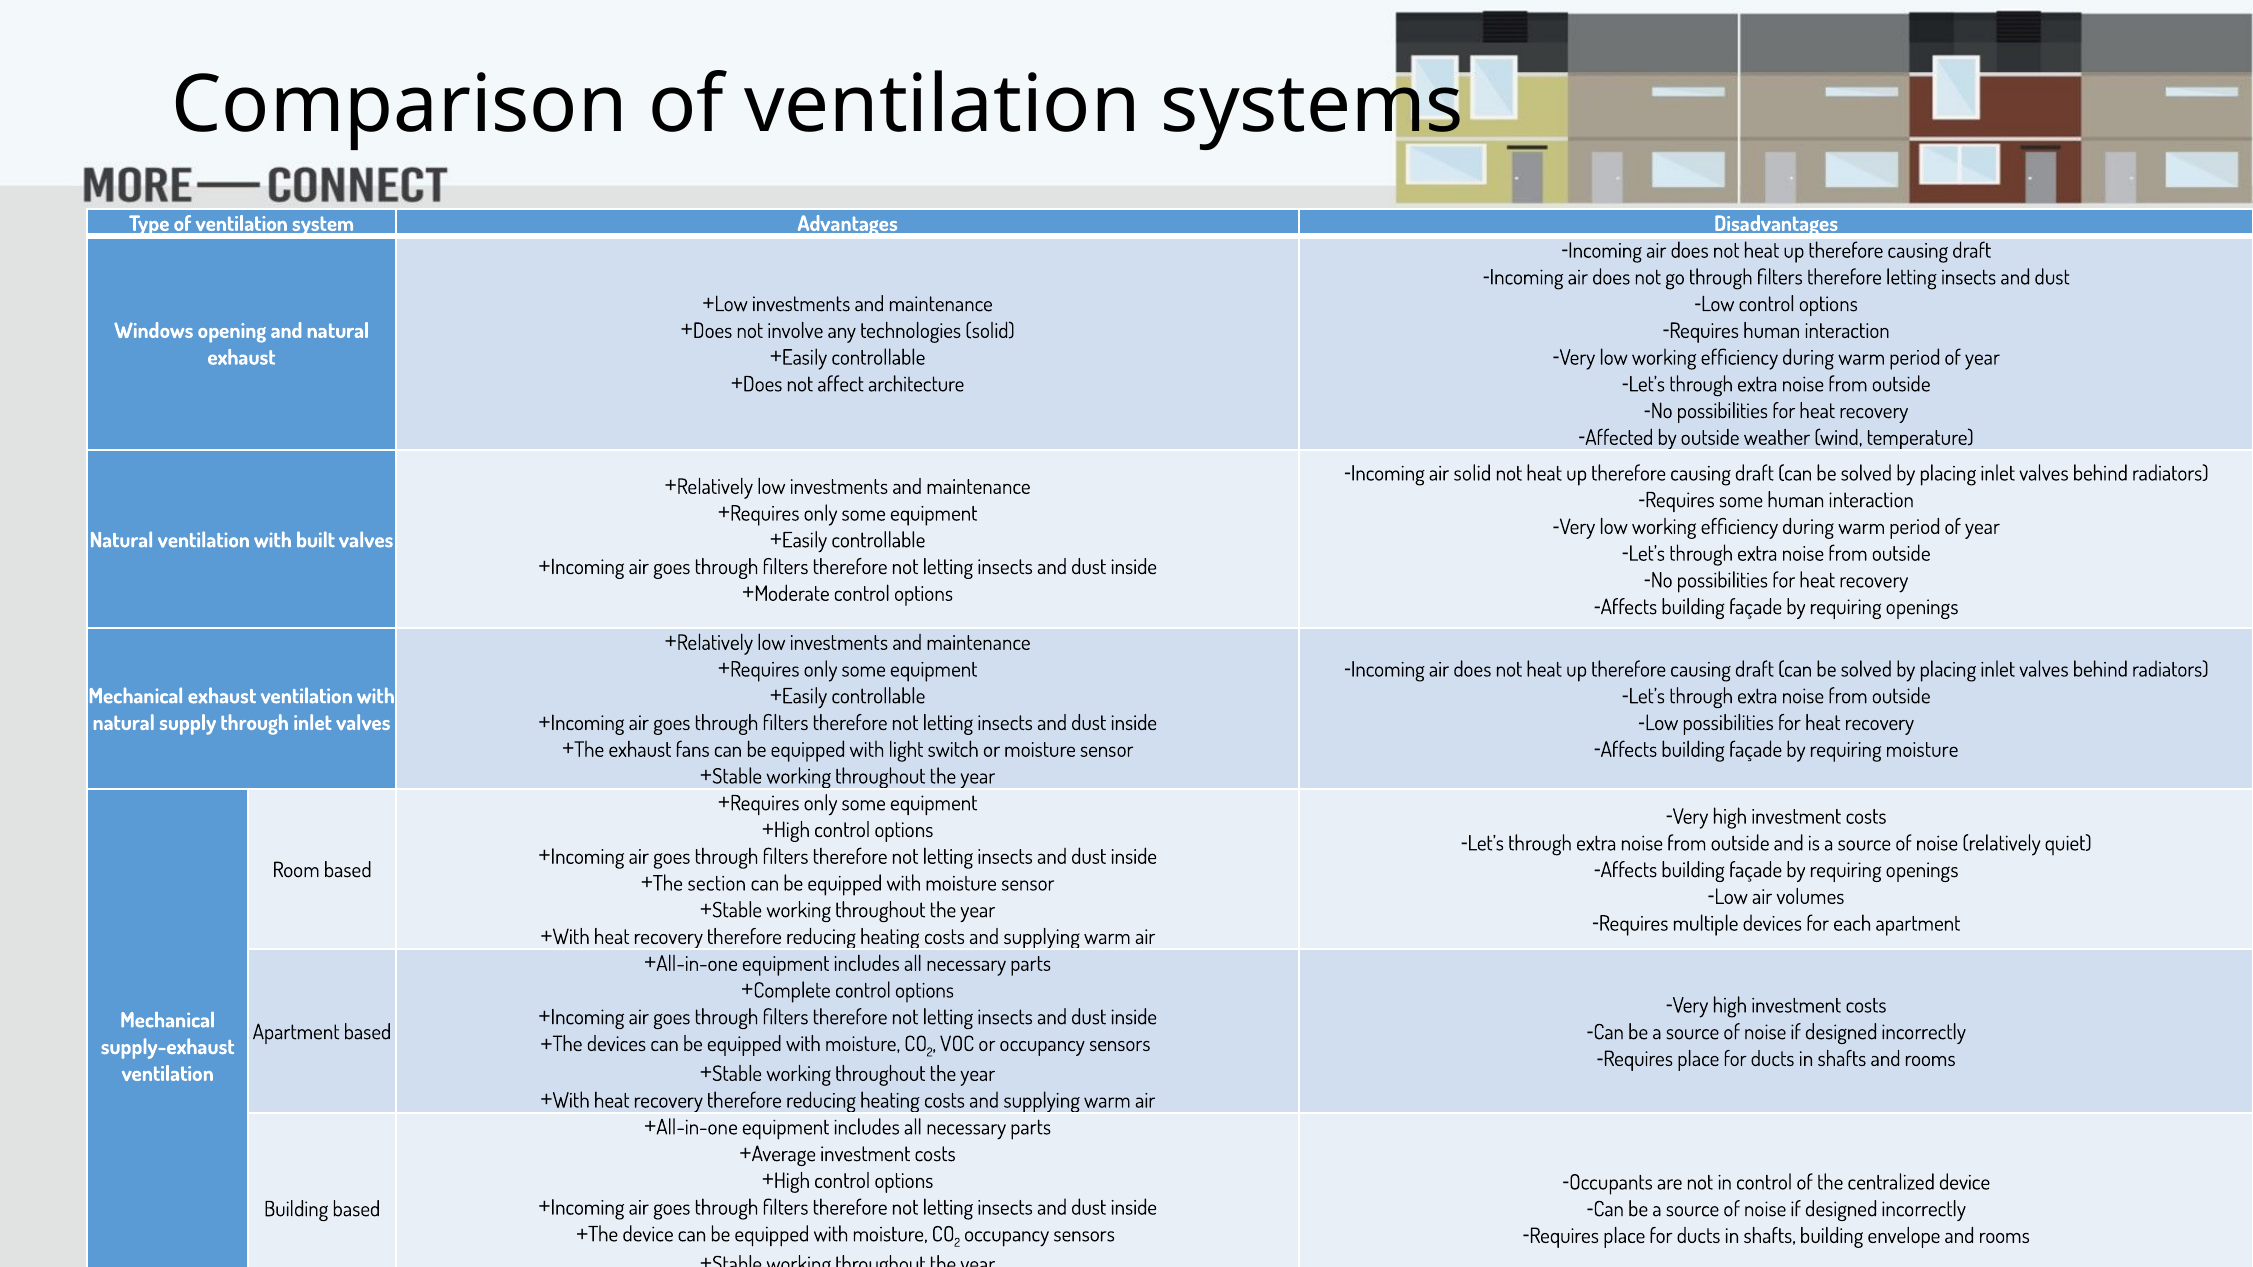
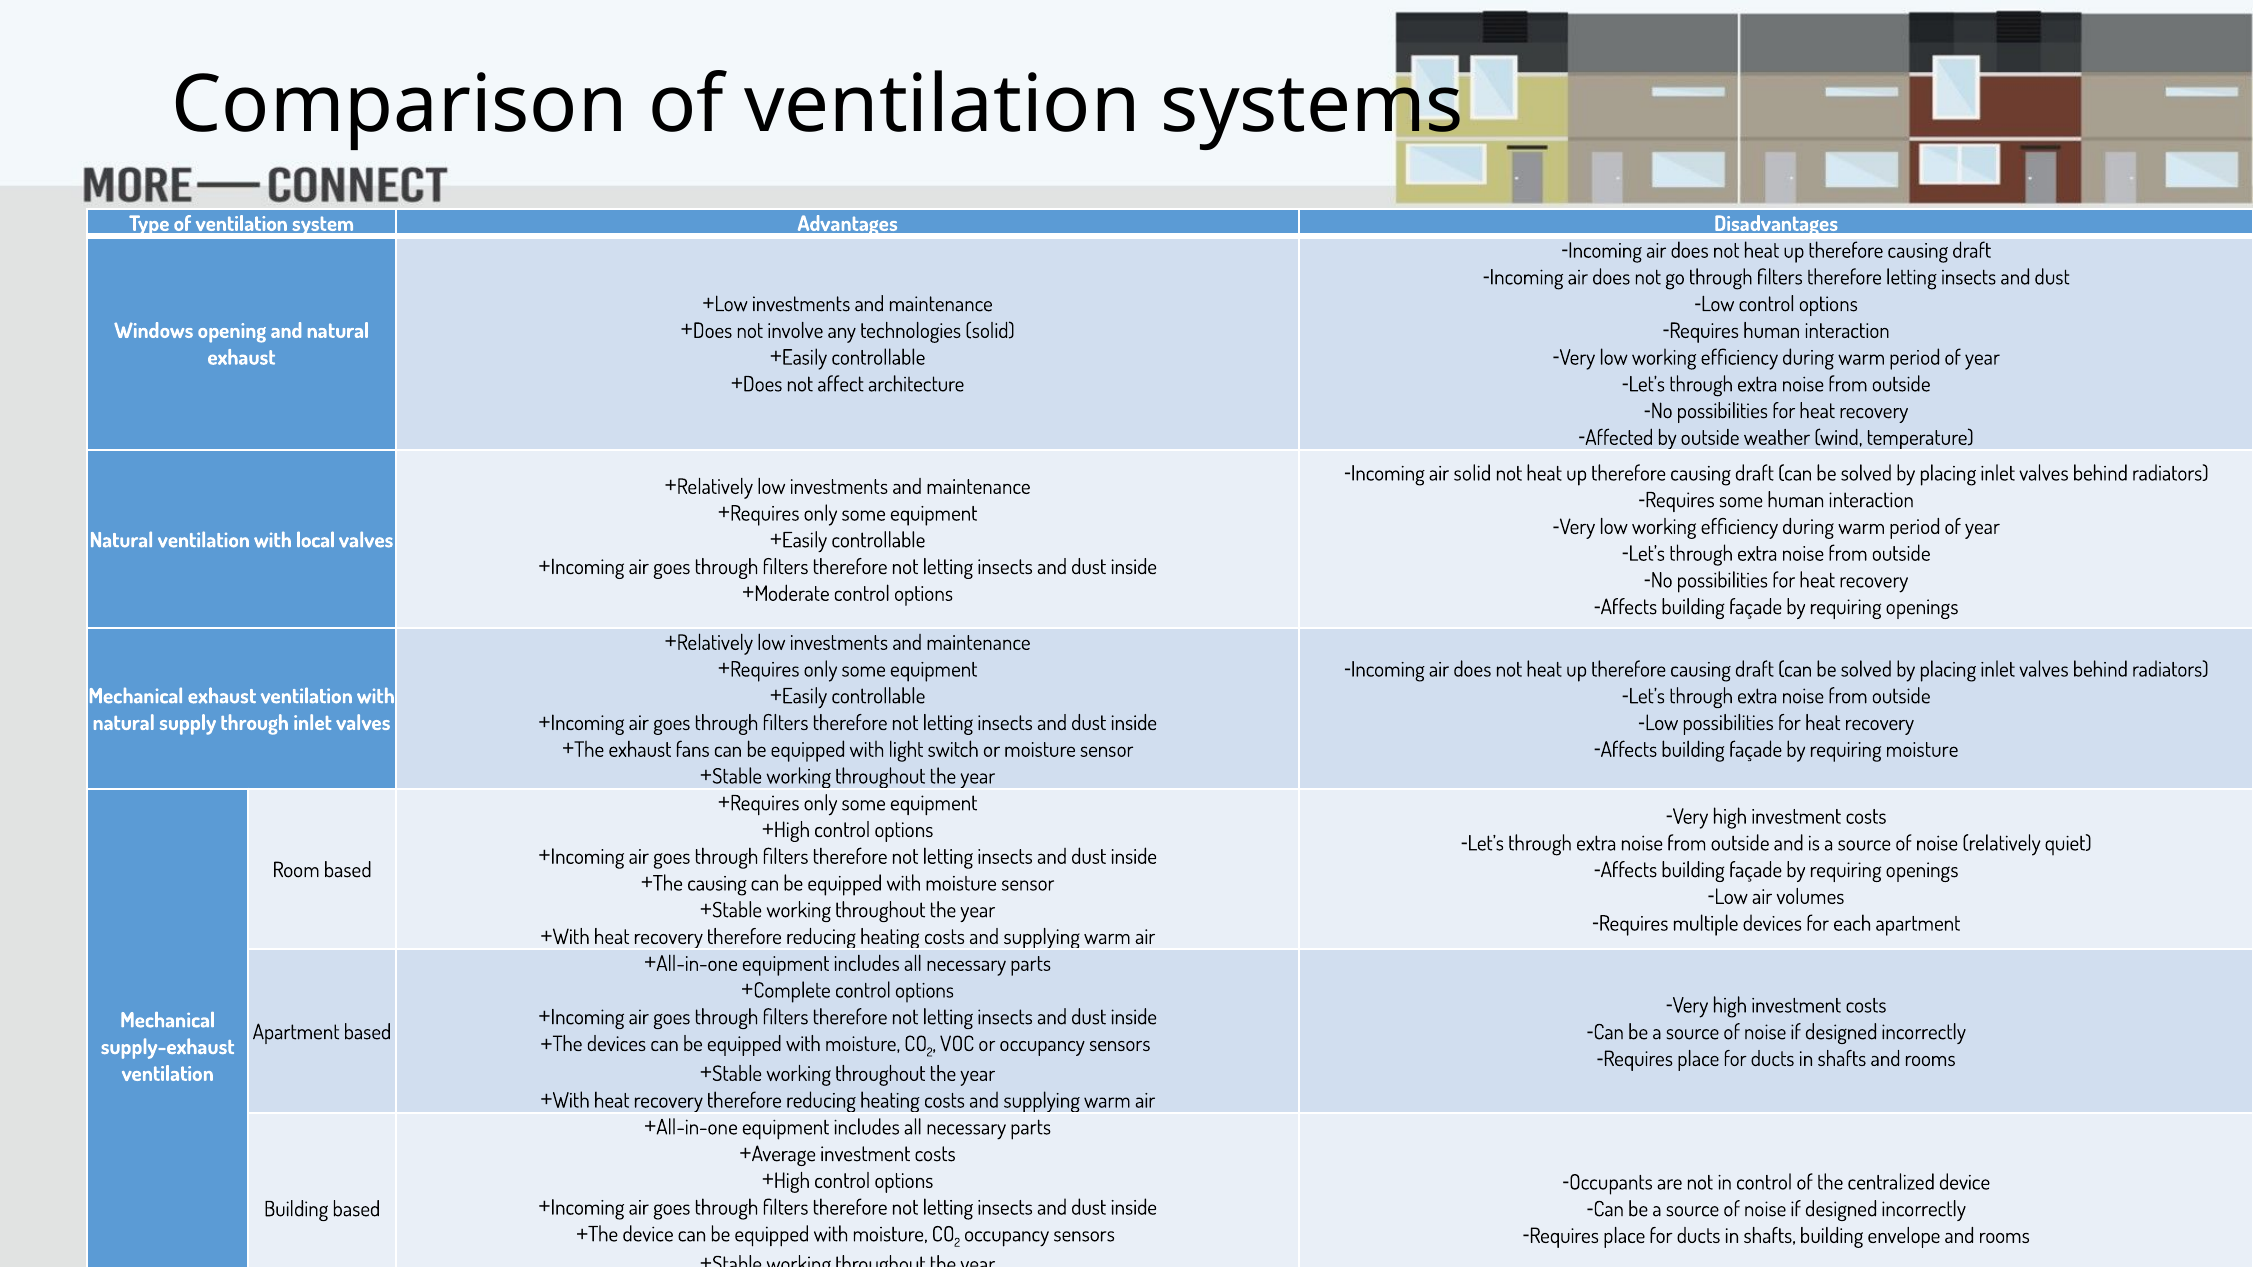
built: built -> local (316, 541)
section: section -> causing (717, 884)
